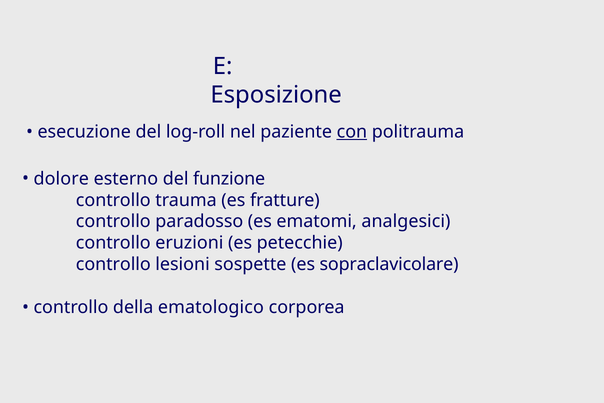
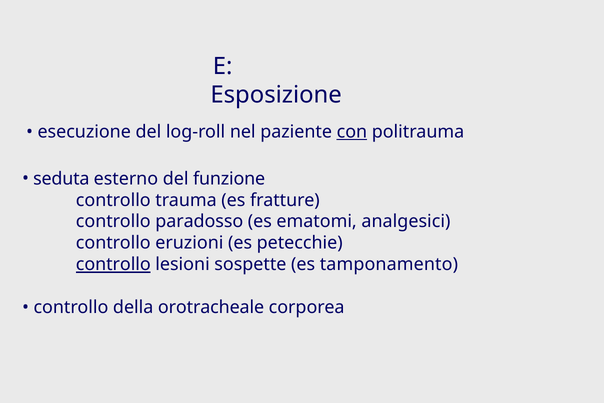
dolore: dolore -> seduta (61, 178)
controllo underline: none -> present (113, 264)
sopraclavicolare: sopraclavicolare -> tamponamento (389, 264)
ematologico: ematologico -> orotracheale (211, 307)
